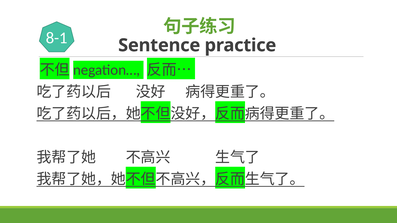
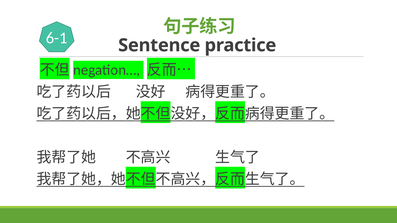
8-1: 8-1 -> 6-1 (57, 38)
